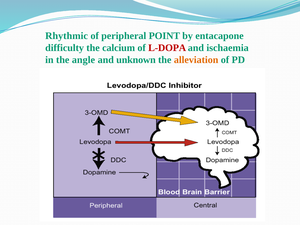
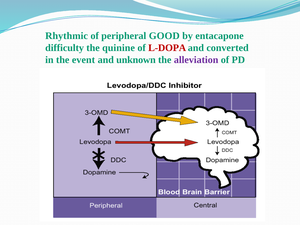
POINT: POINT -> GOOD (164, 36)
calcium: calcium -> quinine (119, 48)
ischaemia: ischaemia -> converted (228, 48)
angle: angle -> event (83, 60)
alleviation colour: orange -> purple (196, 60)
